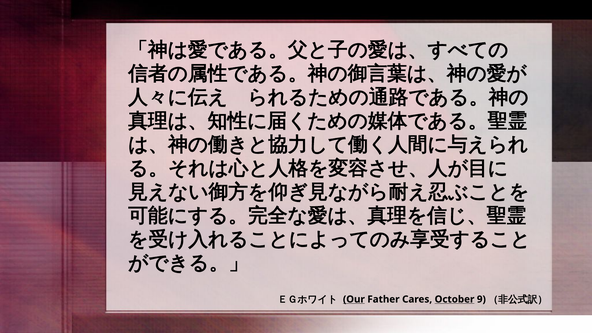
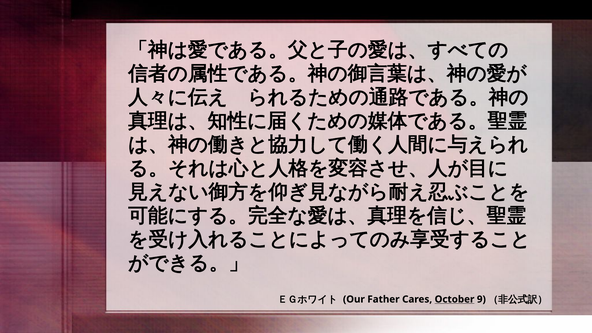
Our underline: present -> none (354, 299)
